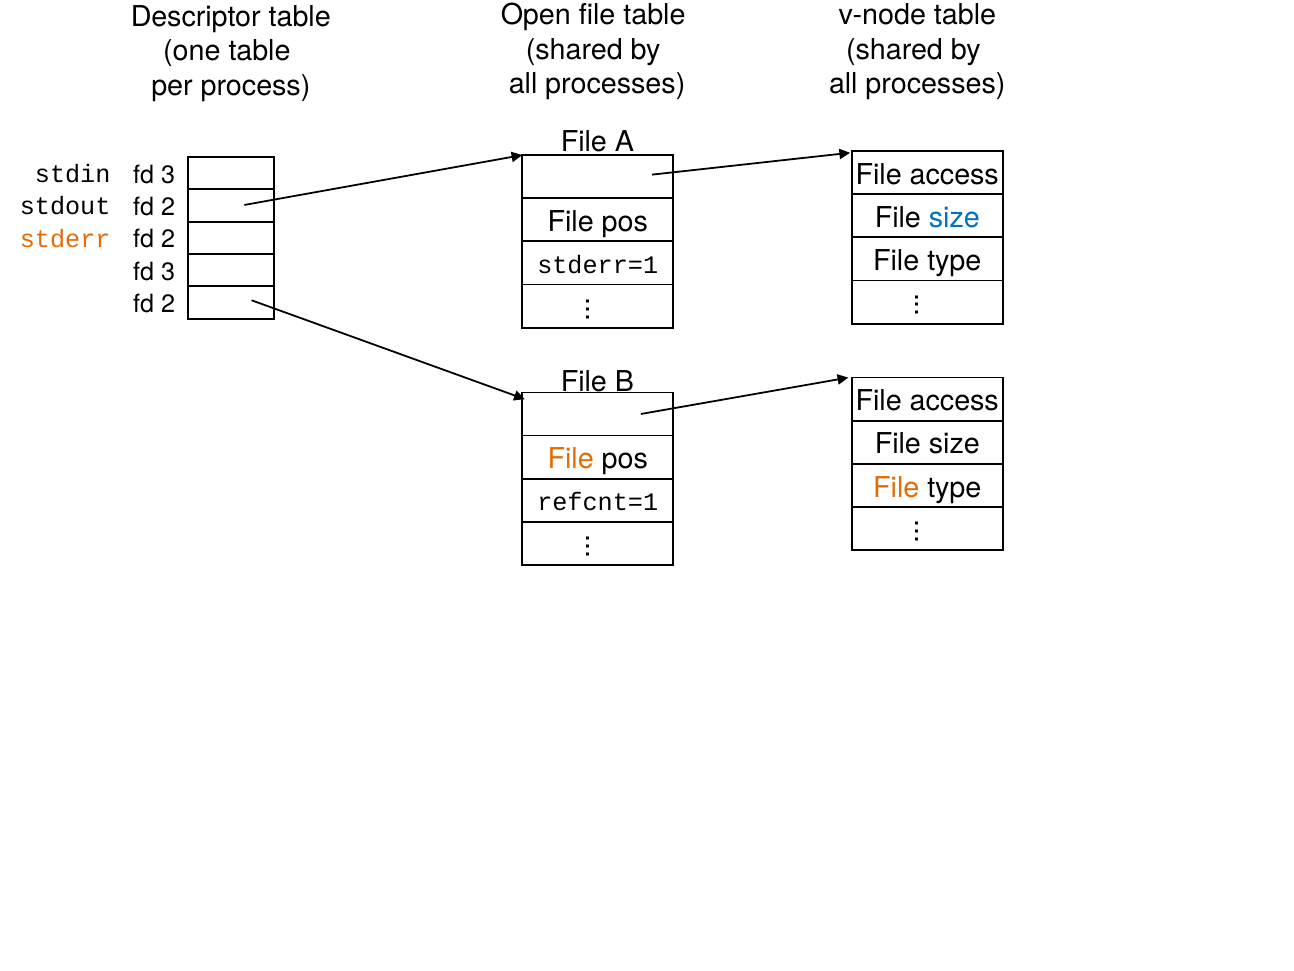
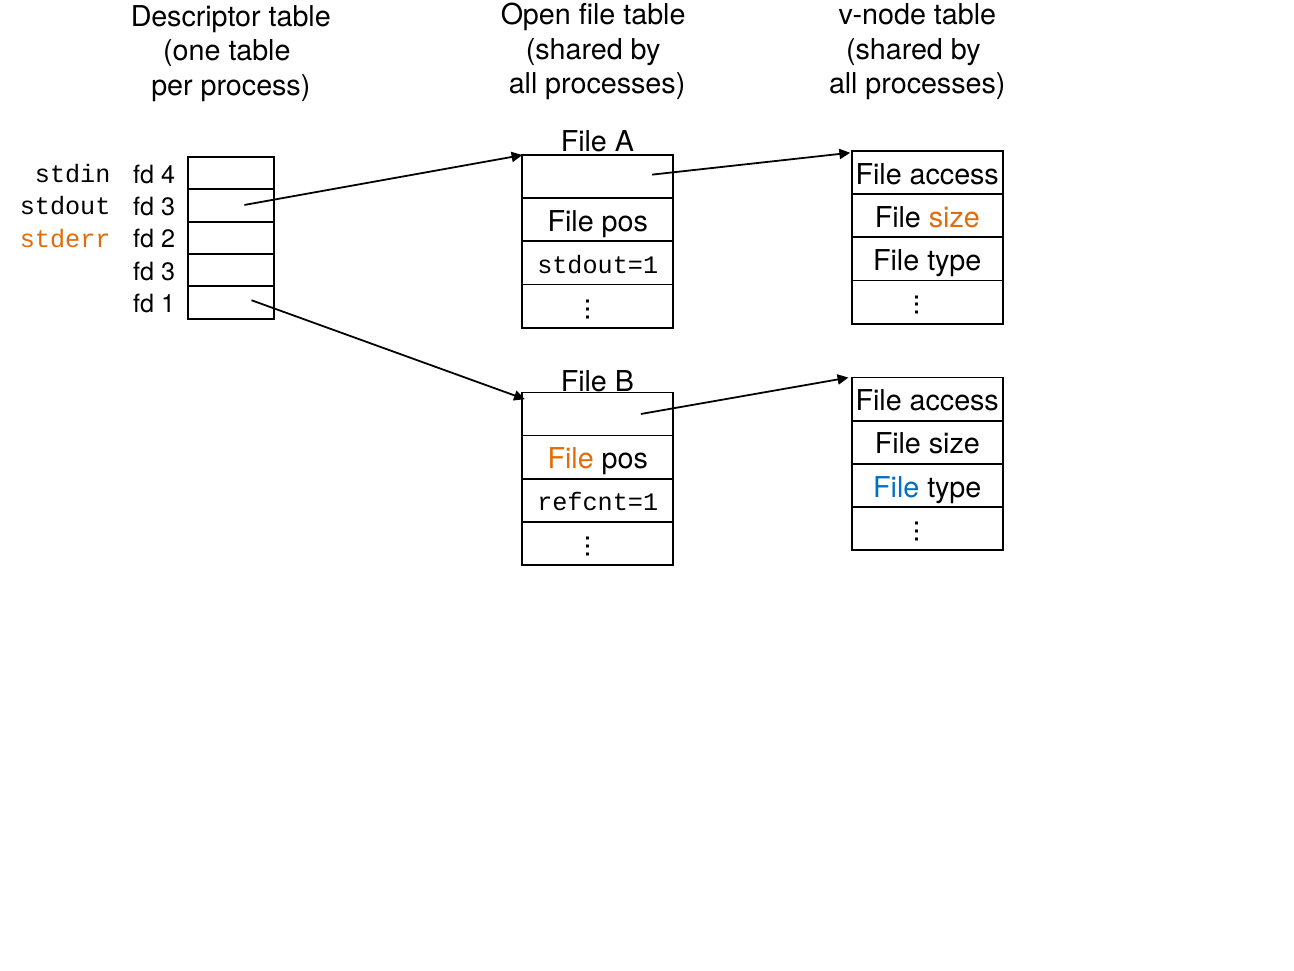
3: 3 -> 4 (168, 175)
2: 2 -> 3 (168, 207)
size colour: blue -> orange (954, 218)
stderr=1: stderr=1 -> stdout=1 (598, 265)
2: 2 -> 1 (168, 304)
File colour: orange -> blue (896, 487)
